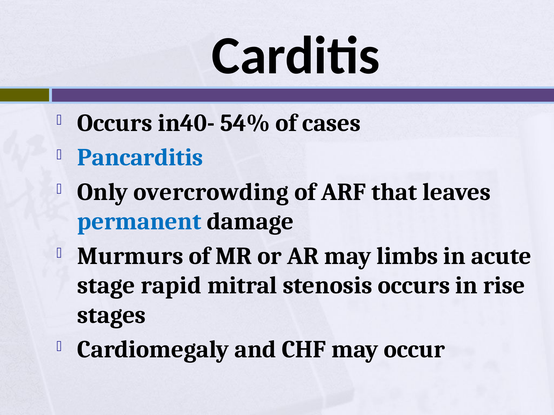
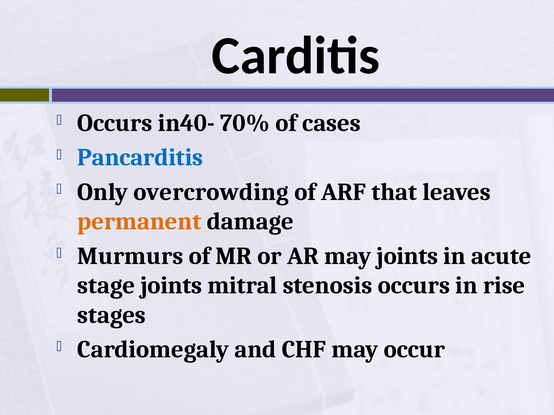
54%: 54% -> 70% (245, 123)
permanent colour: blue -> orange (139, 222)
may limbs: limbs -> joints (407, 256)
stage rapid: rapid -> joints (171, 286)
